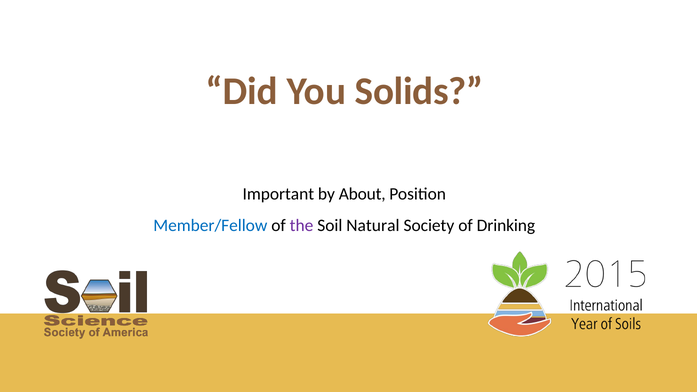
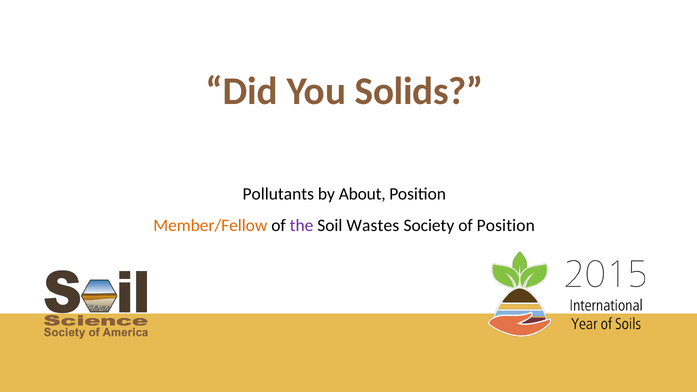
Important: Important -> Pollutants (278, 194)
Member/Fellow colour: blue -> orange (210, 226)
Natural: Natural -> Wastes (373, 226)
of Drinking: Drinking -> Position (506, 226)
